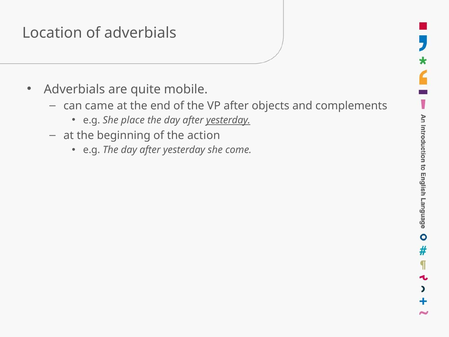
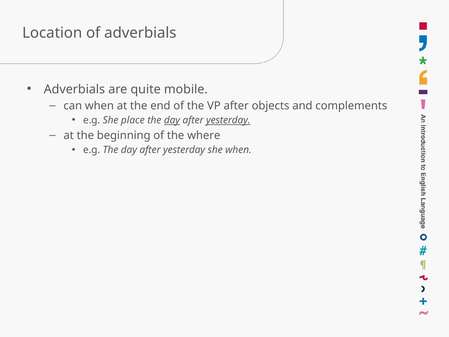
can came: came -> when (99, 106)
day underline: none -> present (172, 120)
action: action -> where (204, 135)
she come: come -> when (238, 150)
